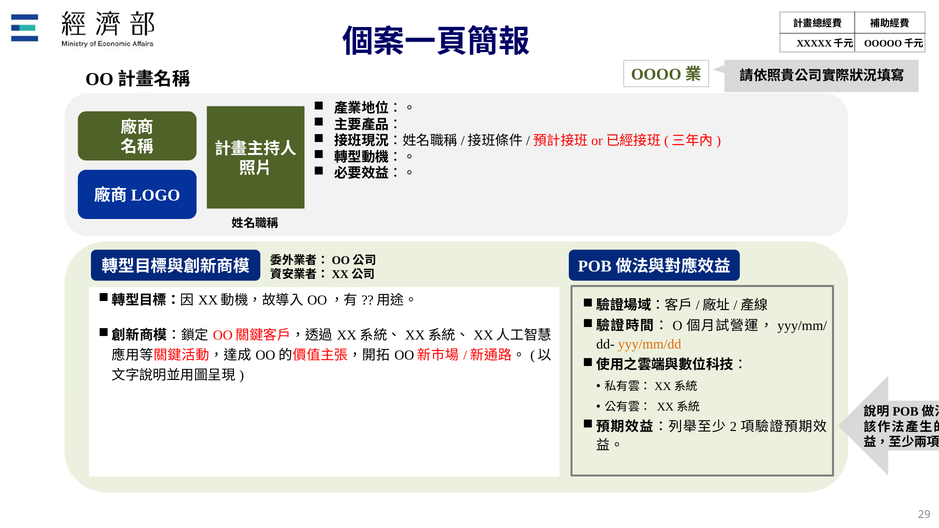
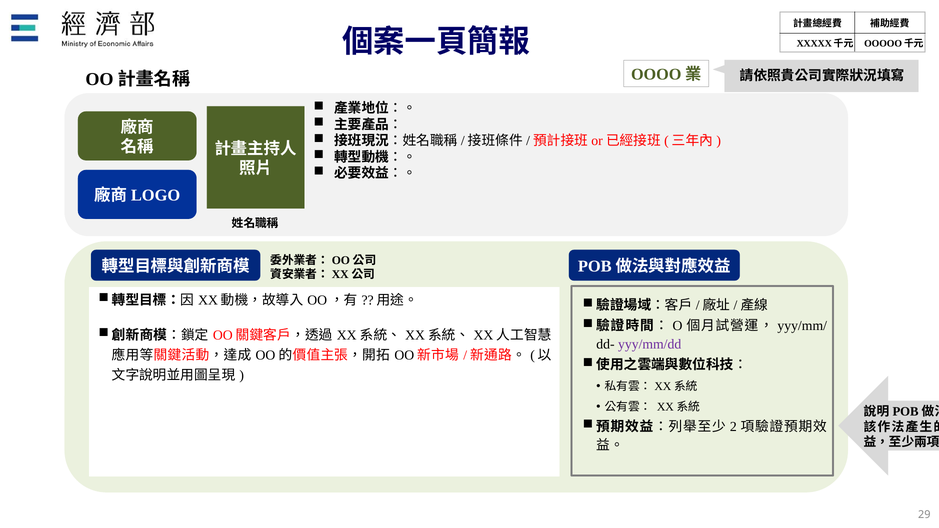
yyy/mm/dd colour: orange -> purple (650, 344)
